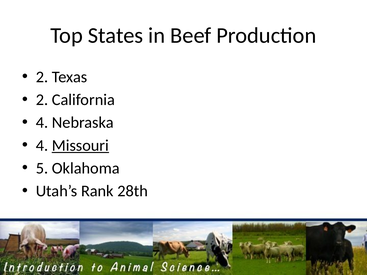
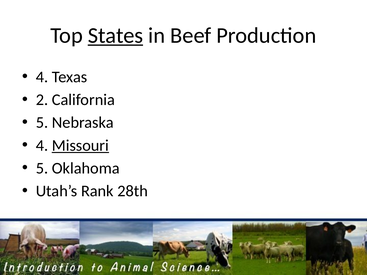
States underline: none -> present (116, 36)
2: 2 -> 4 (42, 77)
4: 4 -> 5 (42, 123)
